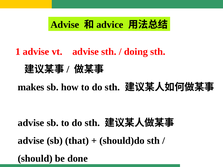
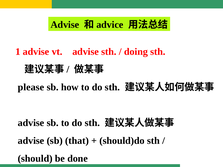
makes: makes -> please (31, 87)
